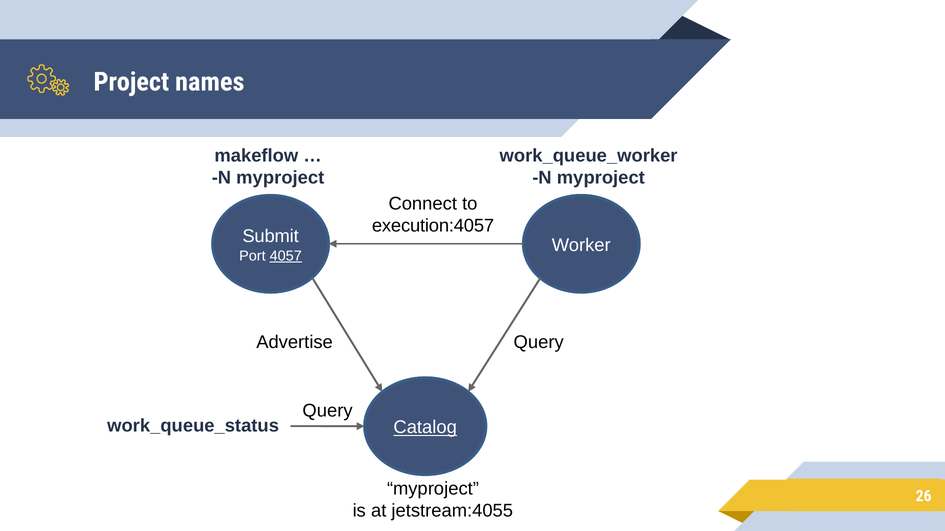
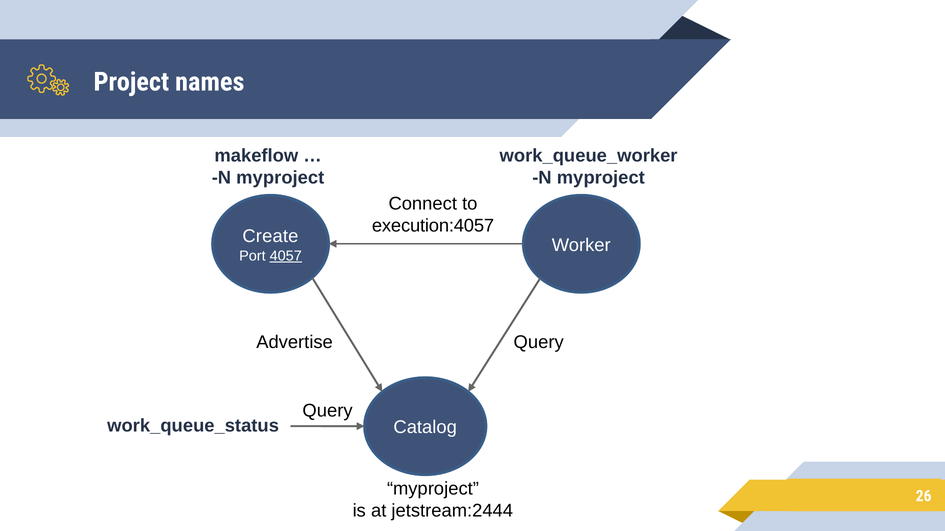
Submit: Submit -> Create (270, 237)
Catalog underline: present -> none (425, 428)
jetstream:4055: jetstream:4055 -> jetstream:2444 (452, 511)
